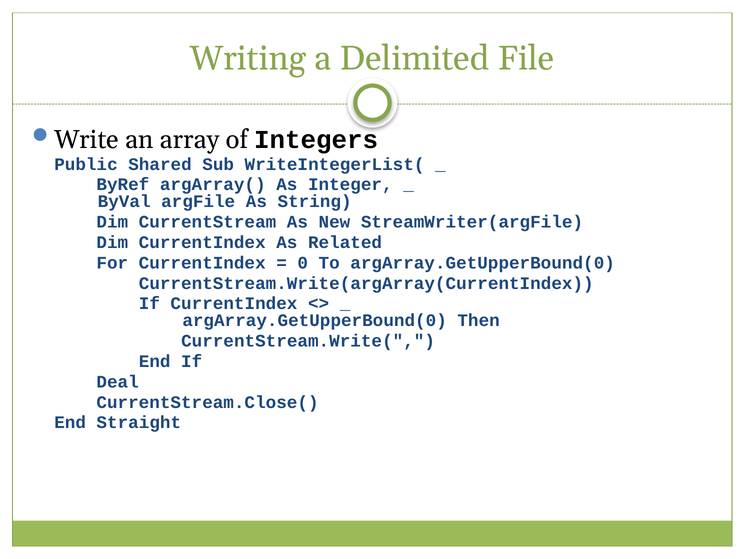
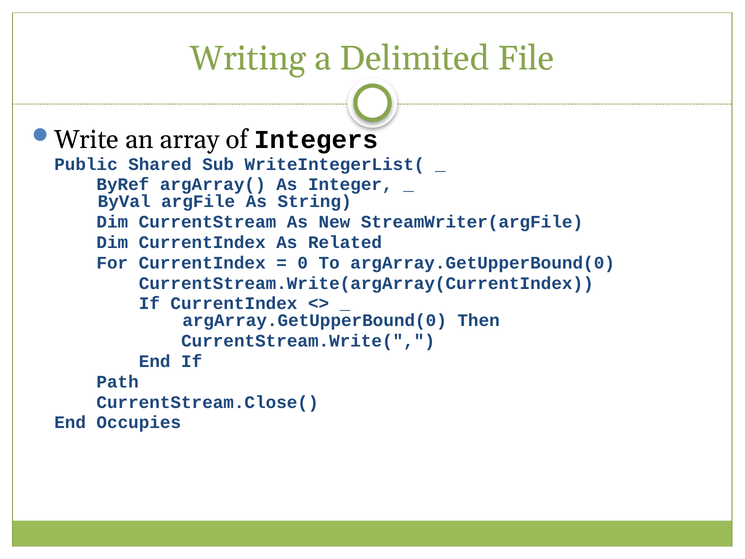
Deal: Deal -> Path (118, 382)
Straight: Straight -> Occupies (139, 422)
